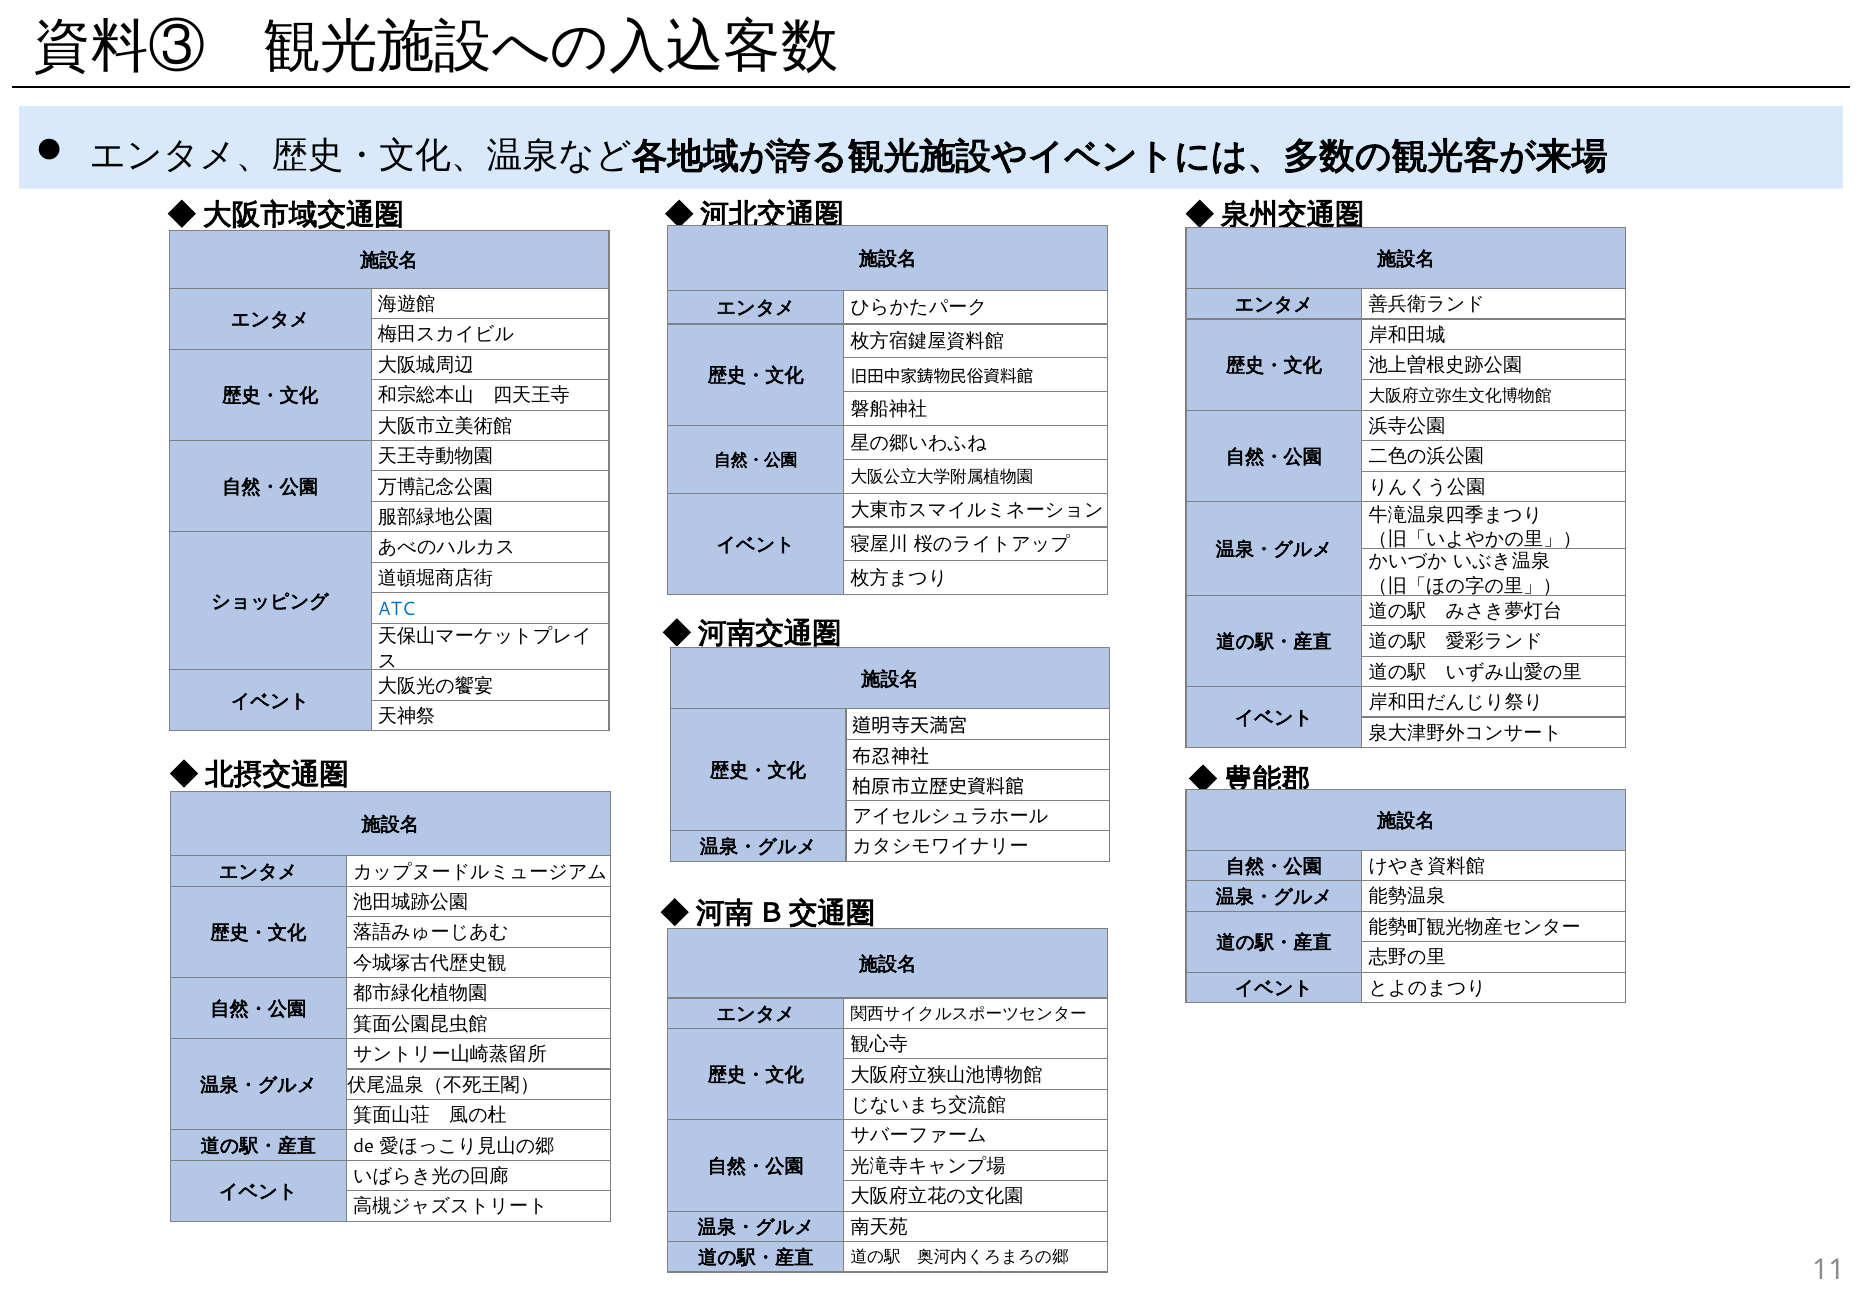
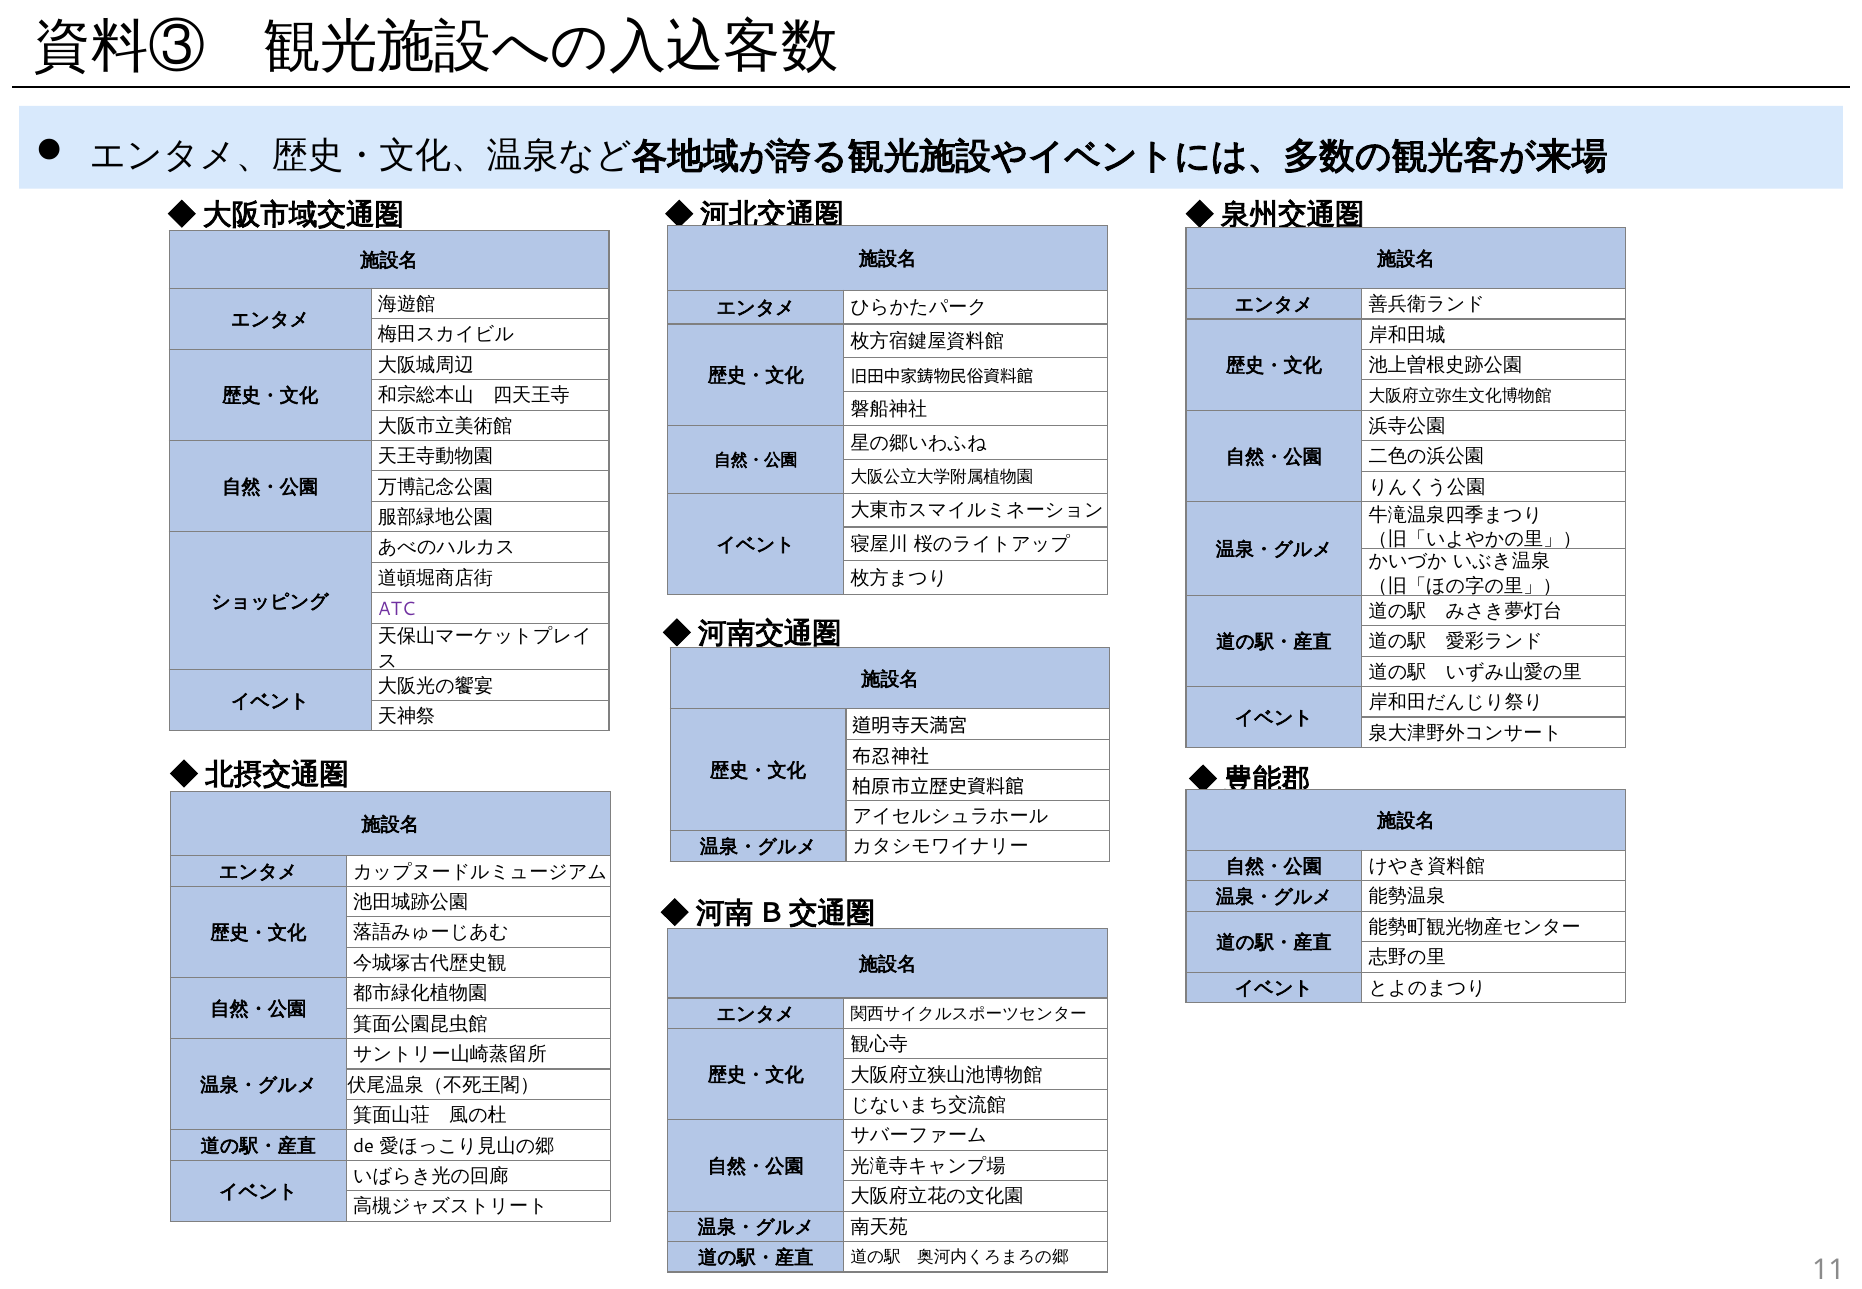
ATC colour: blue -> purple (397, 609)
